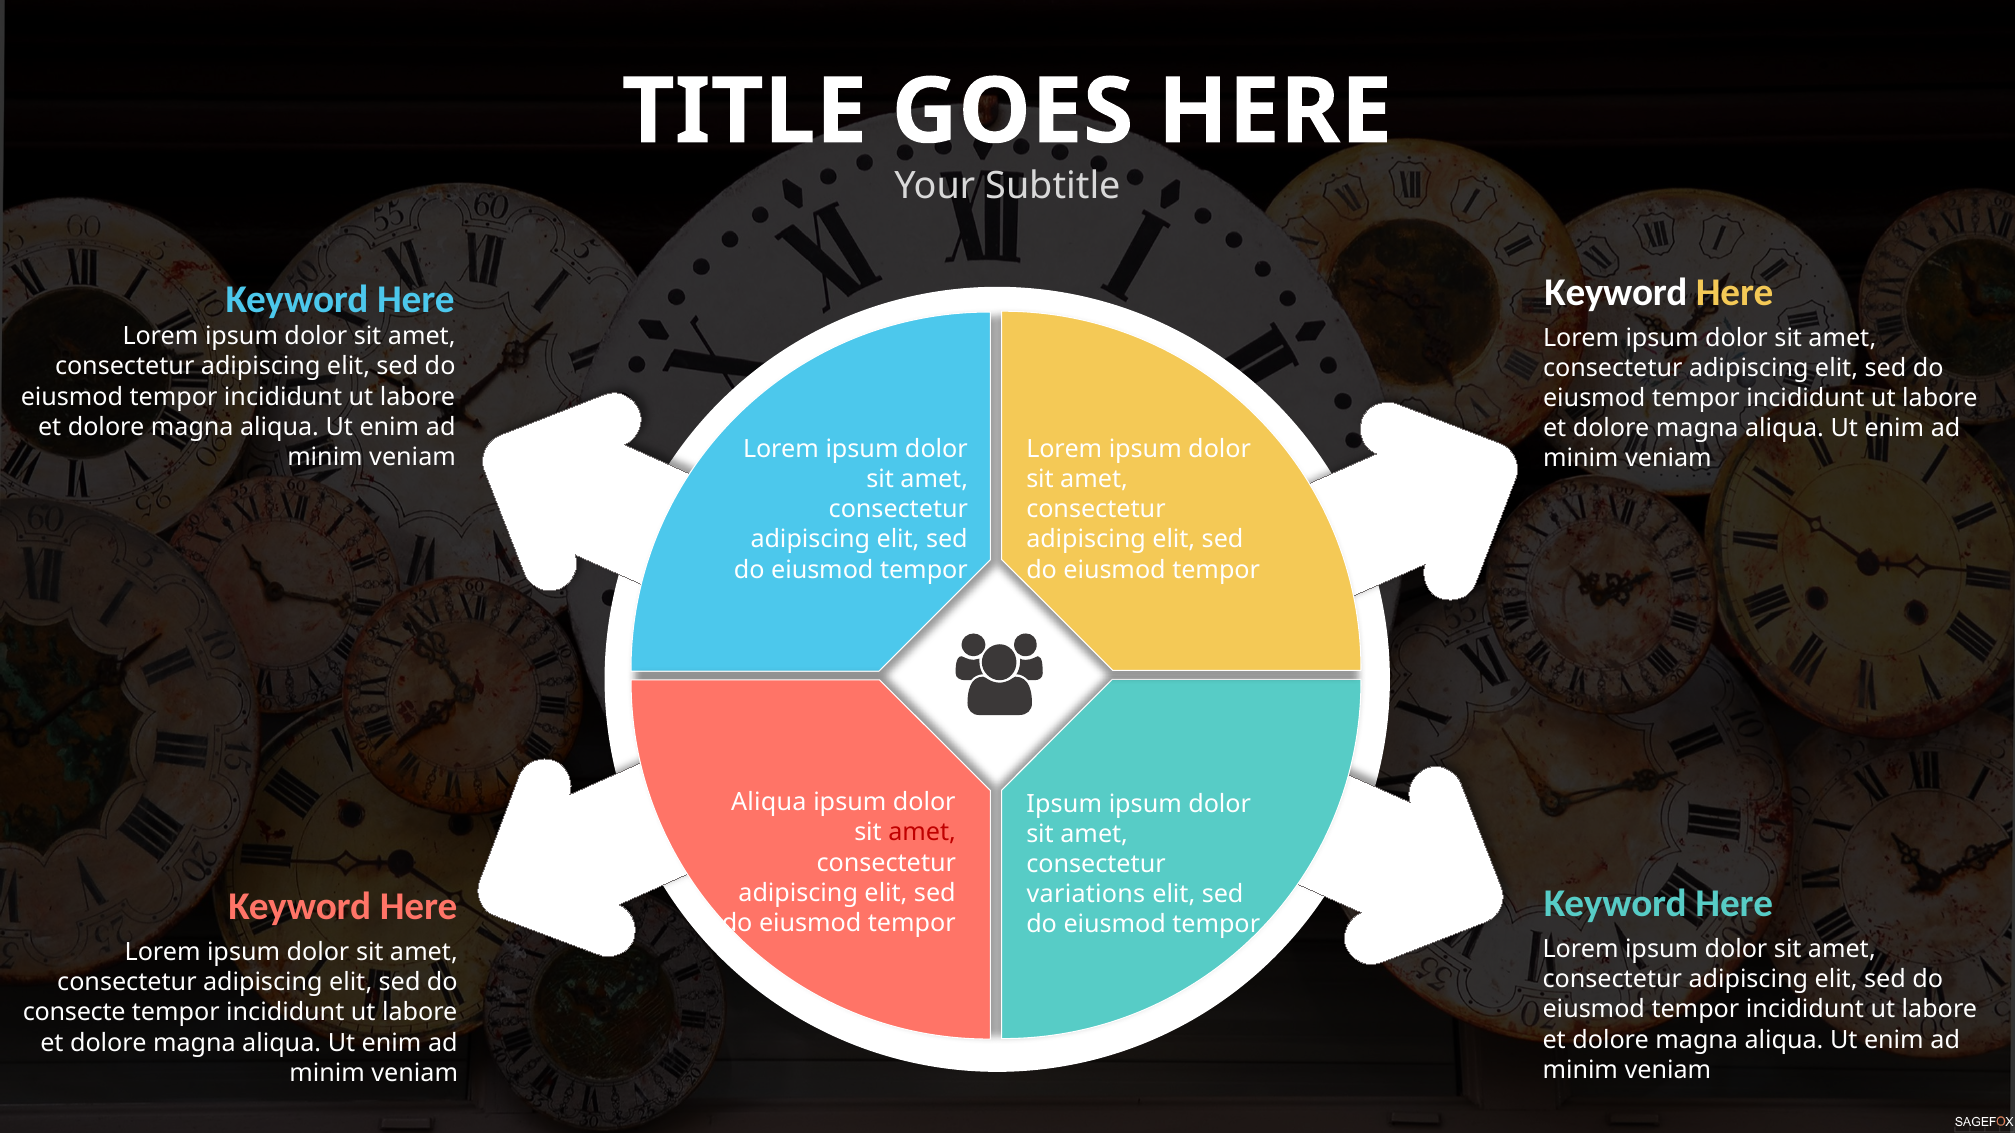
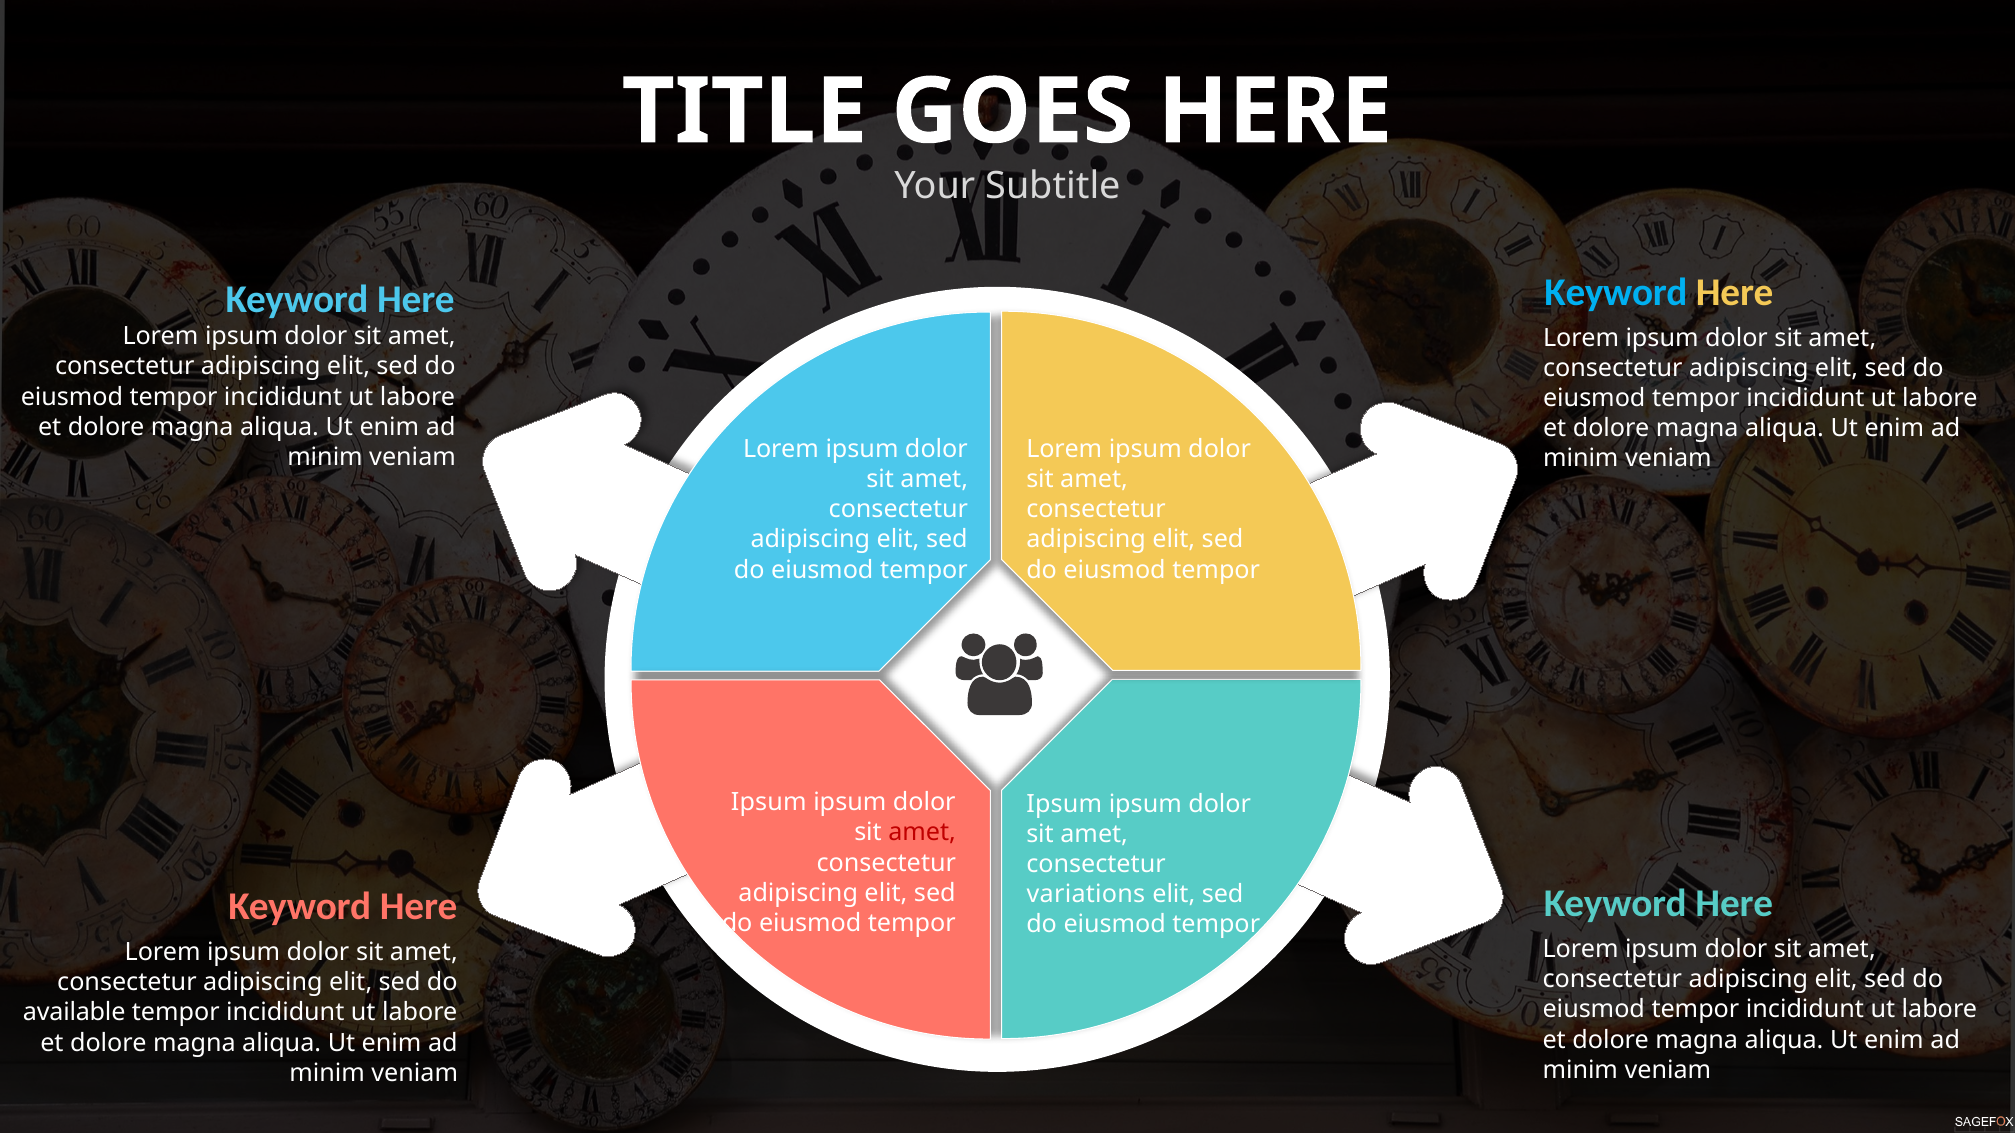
Keyword colour: white -> light blue (1616, 293)
Aliqua: Aliqua -> Ipsum (769, 803)
consecte: consecte -> available (74, 1013)
